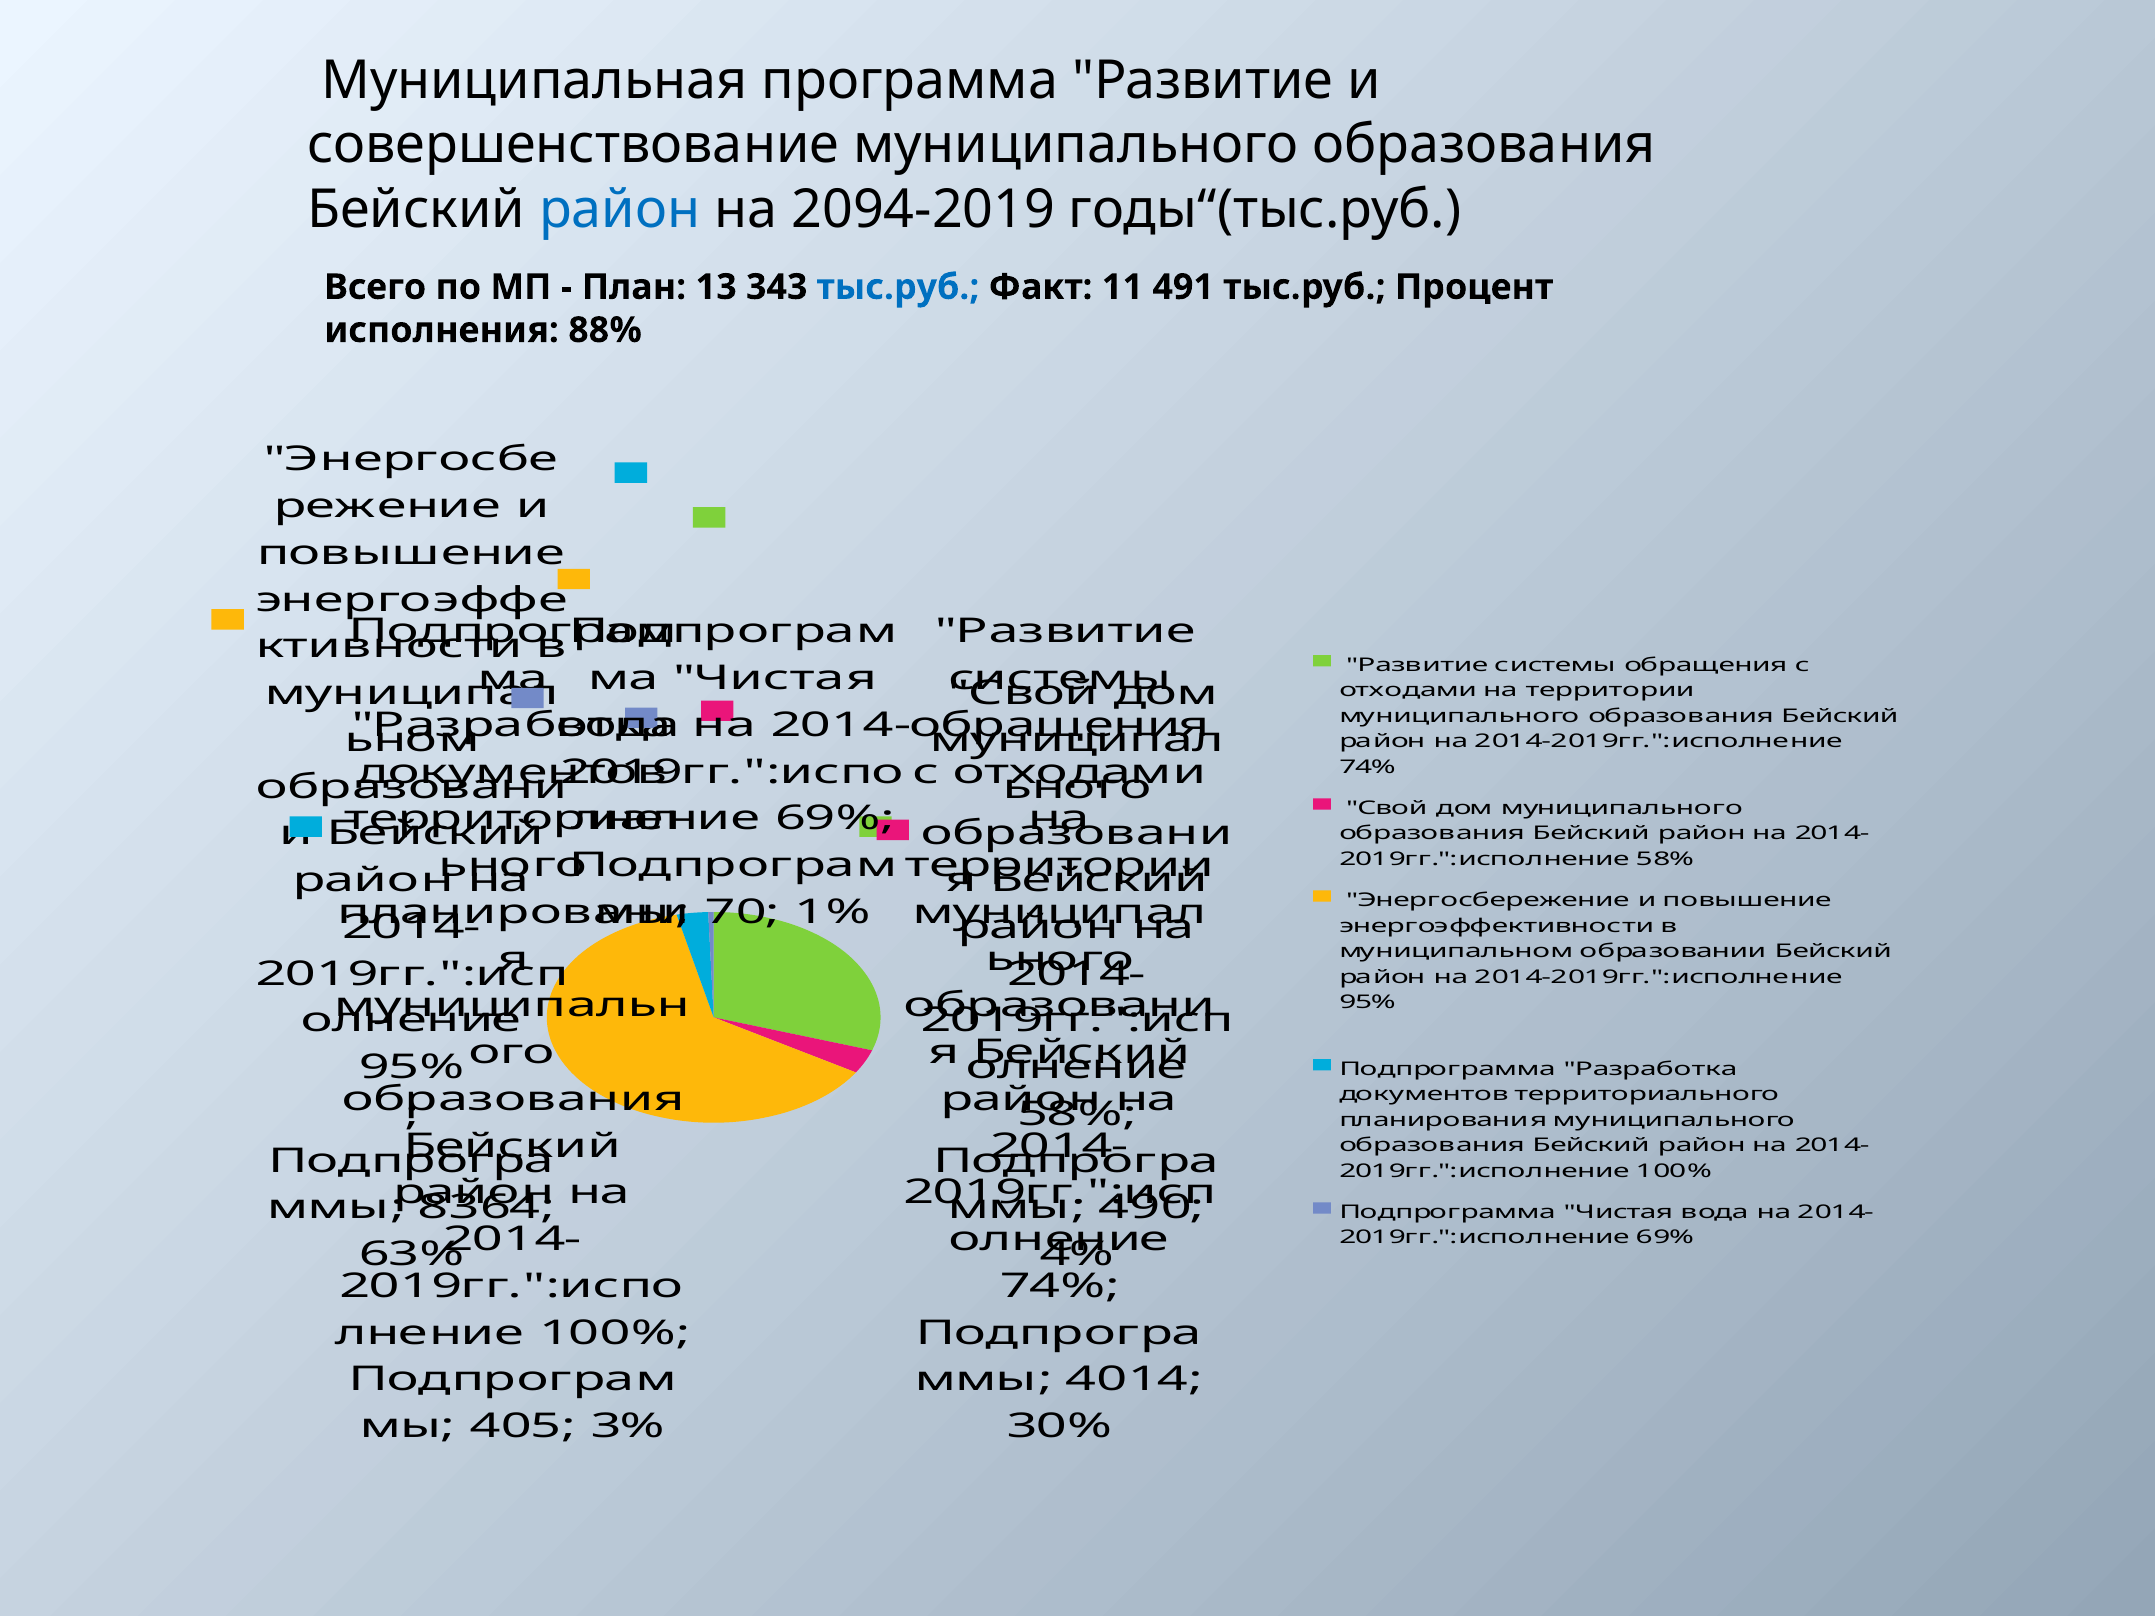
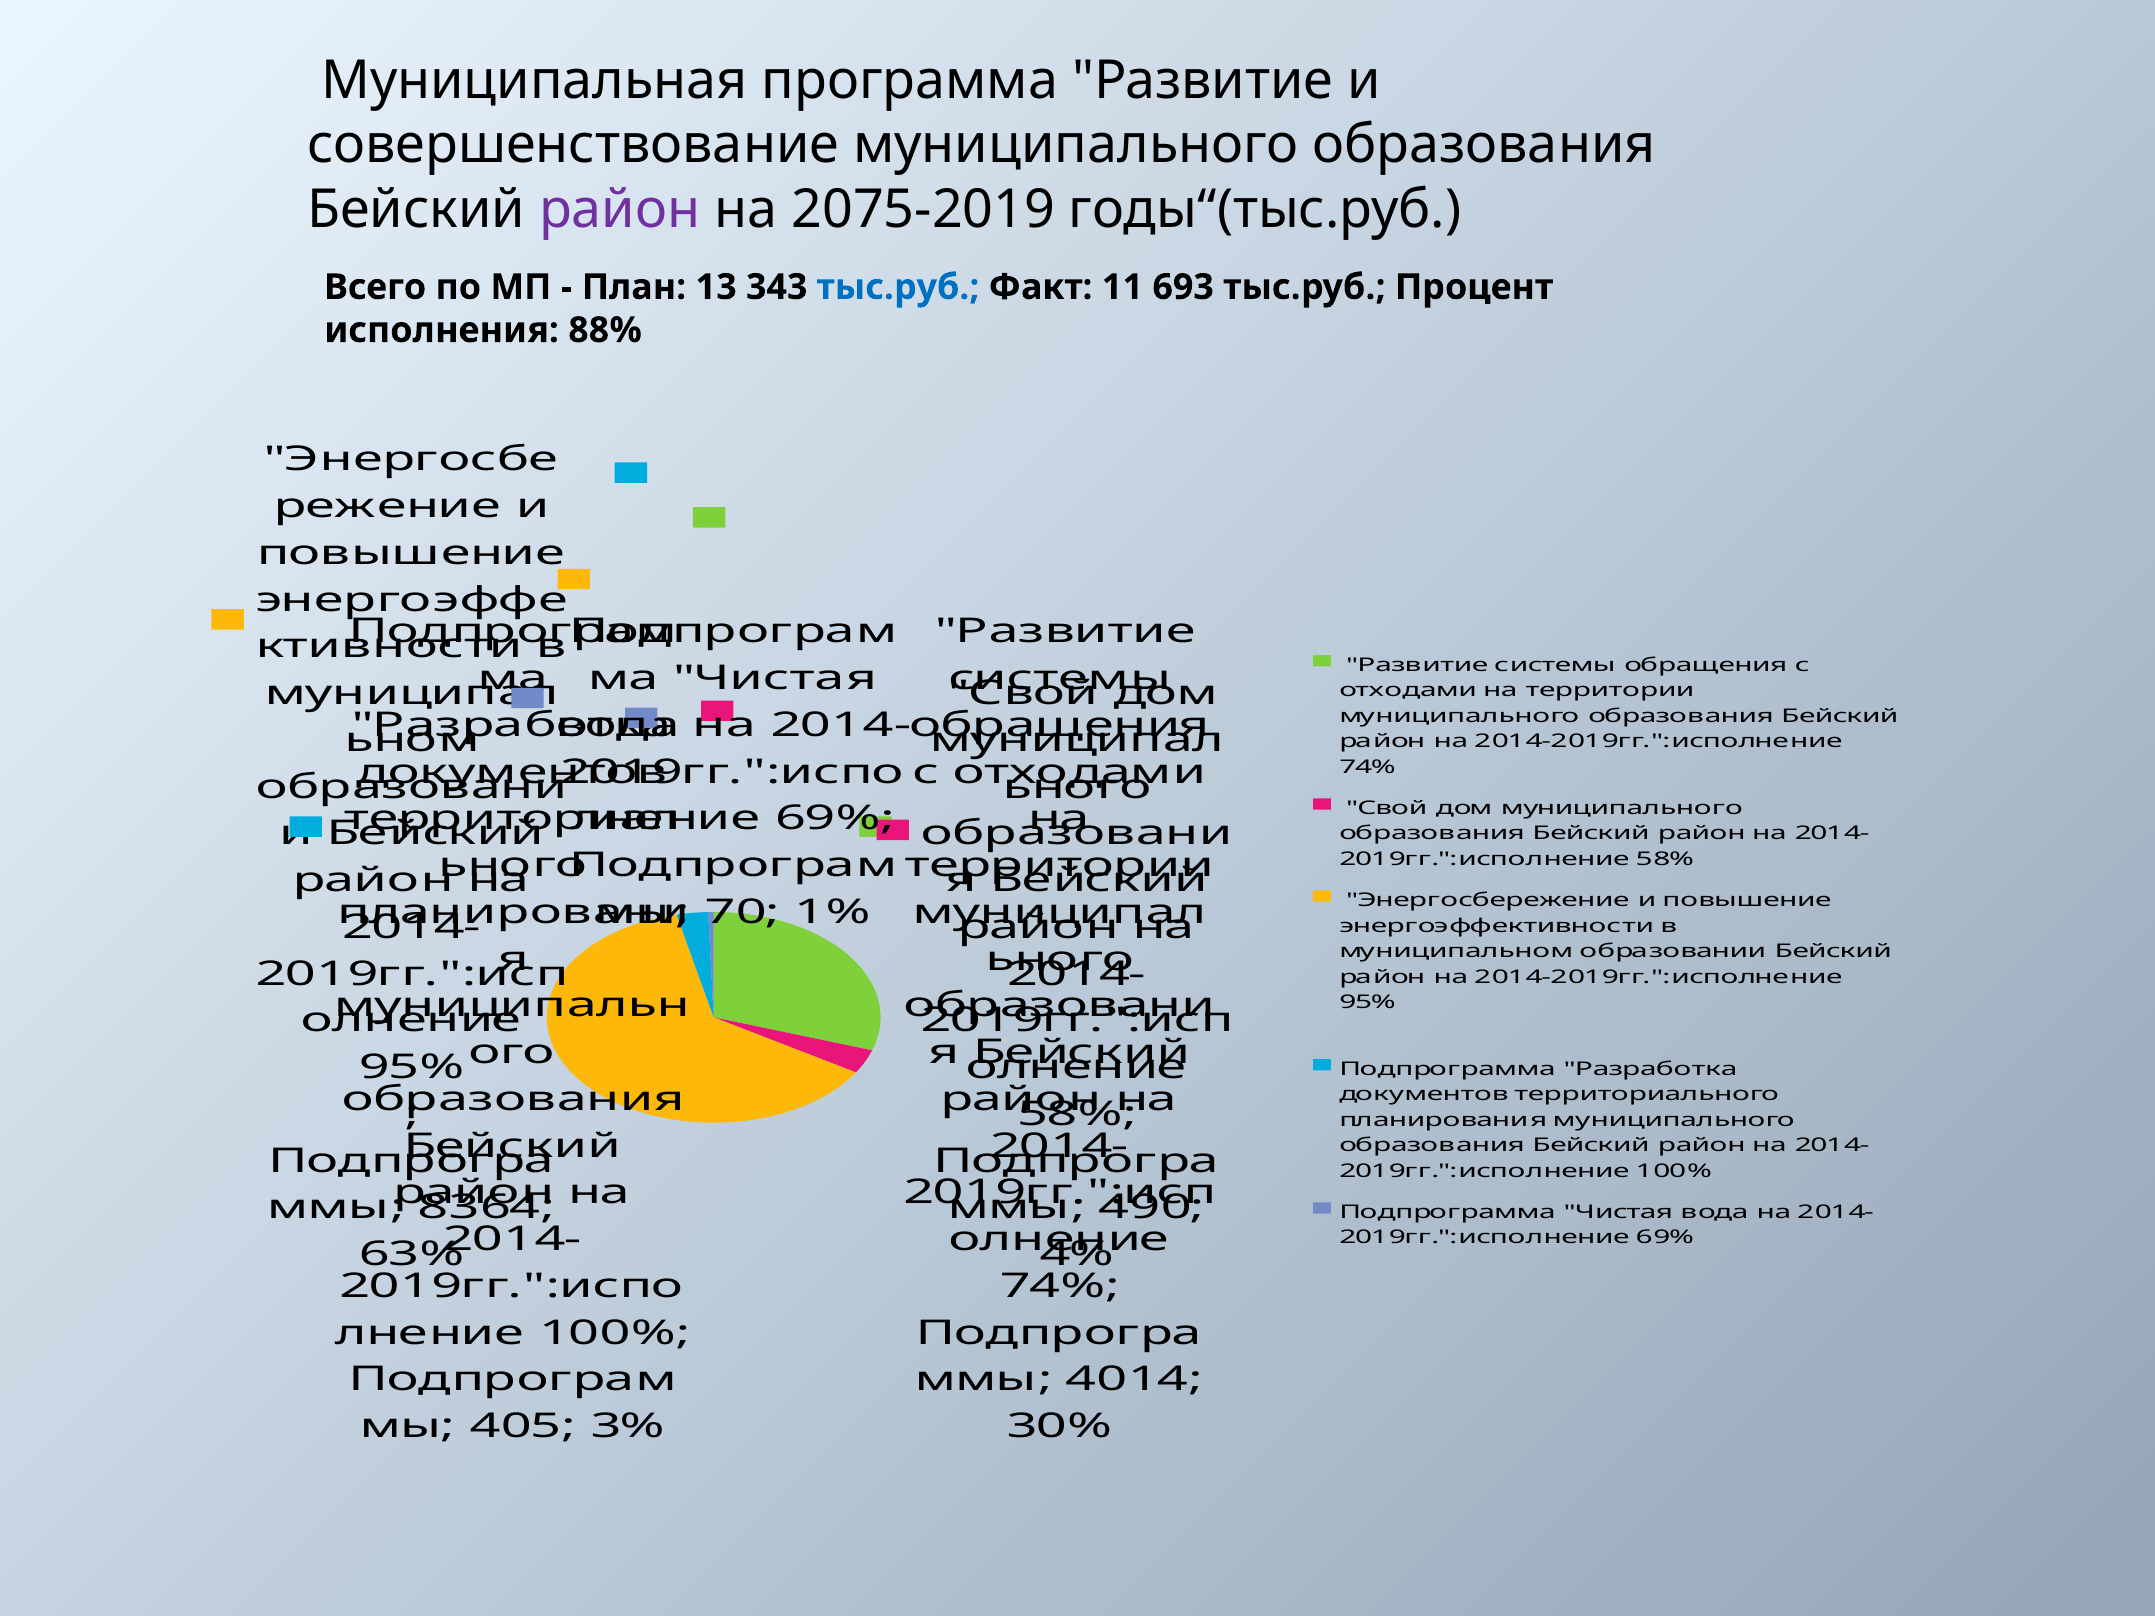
район colour: blue -> purple (620, 210)
2094-2019: 2094-2019 -> 2075-2019 (923, 210)
491: 491 -> 693 (1183, 287)
